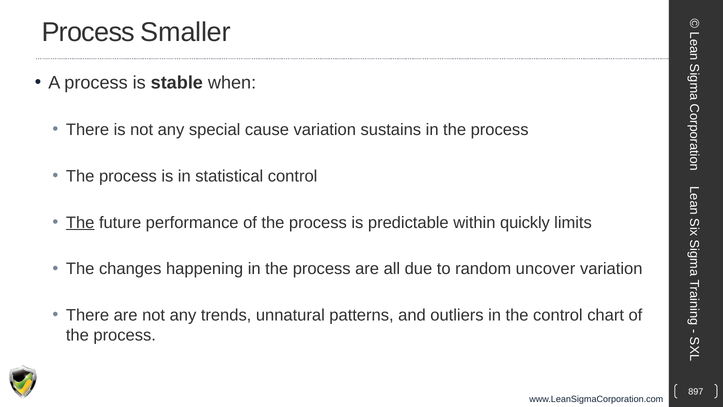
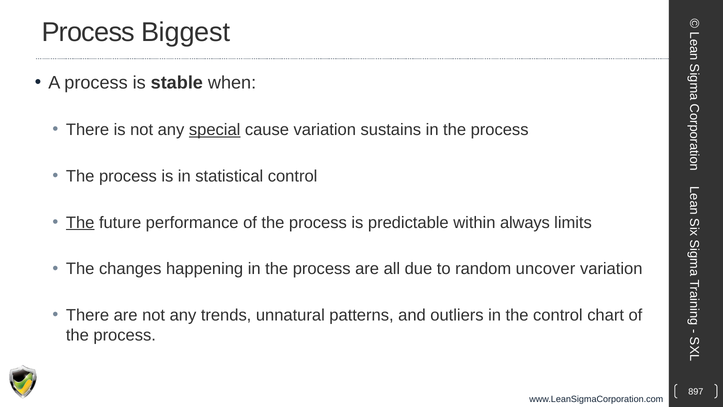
Smaller: Smaller -> Biggest (186, 32)
special underline: none -> present (215, 130)
quickly: quickly -> always (525, 222)
